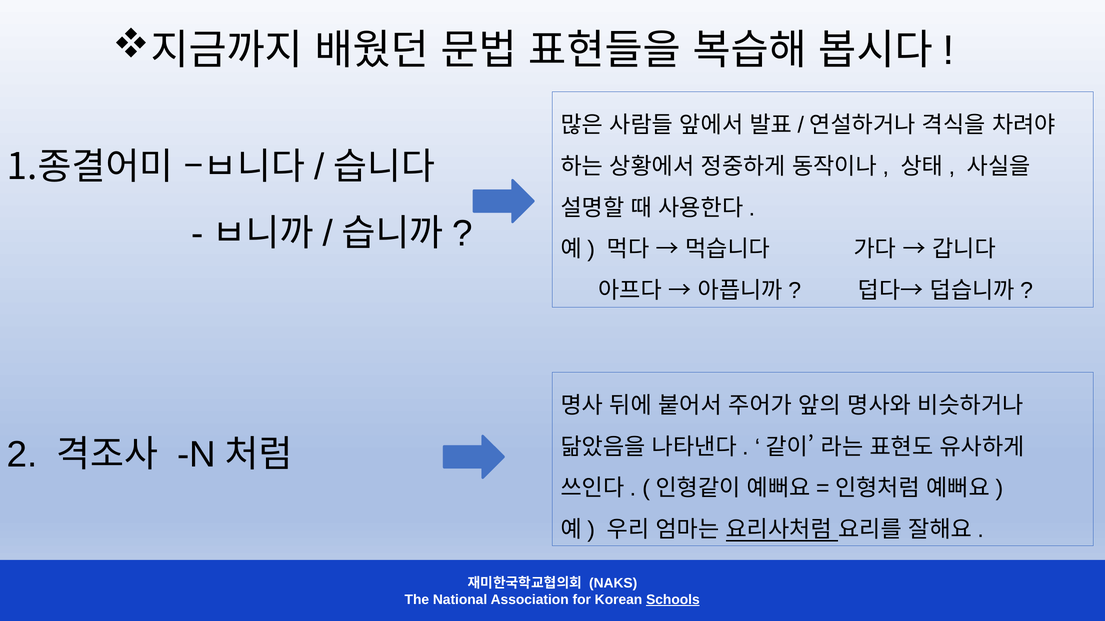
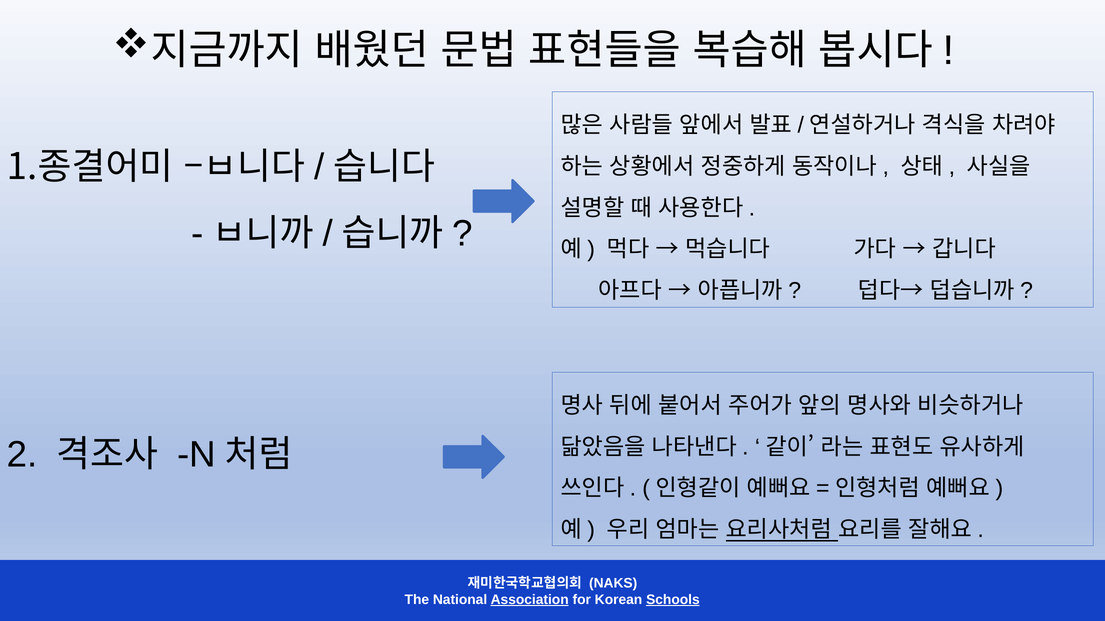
Association underline: none -> present (530, 600)
